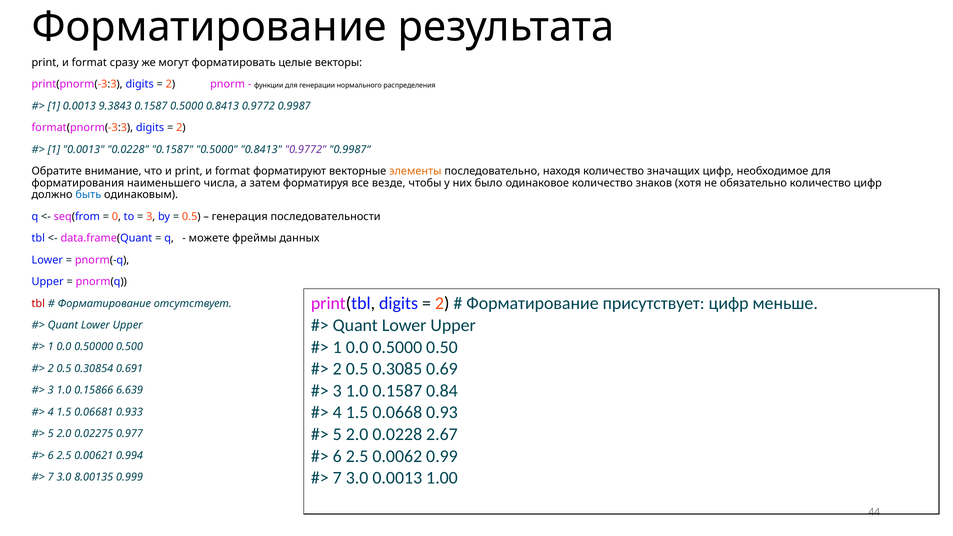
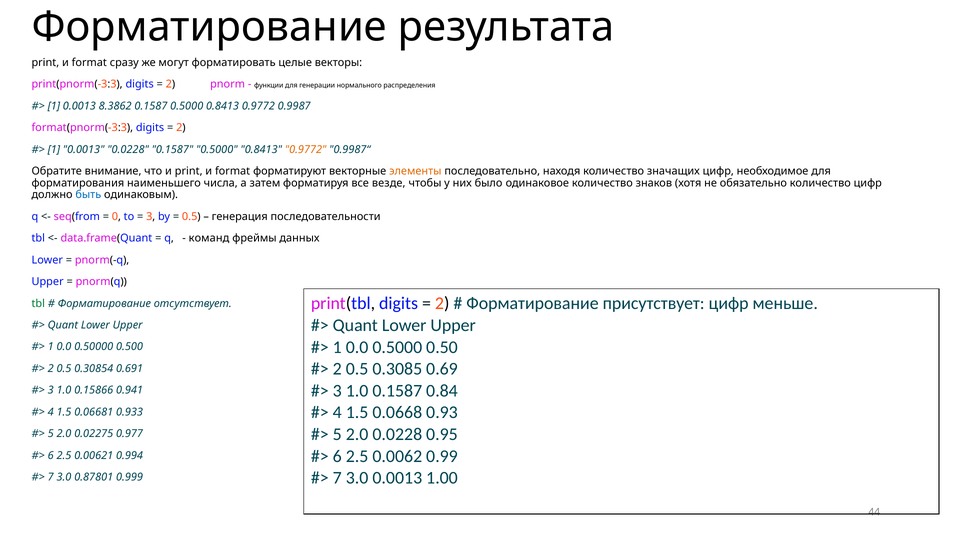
9.3843: 9.3843 -> 8.3862 (115, 106)
0.9772 colour: purple -> orange (306, 150)
можете: можете -> команд (209, 238)
tbl colour: red -> green (38, 303)
6.639: 6.639 -> 0.941 (130, 390)
2.67: 2.67 -> 0.95 (442, 434)
8.00135: 8.00135 -> 0.87801 (94, 477)
